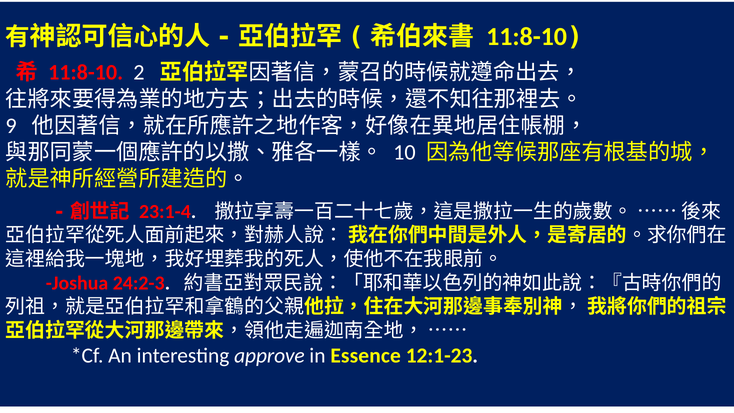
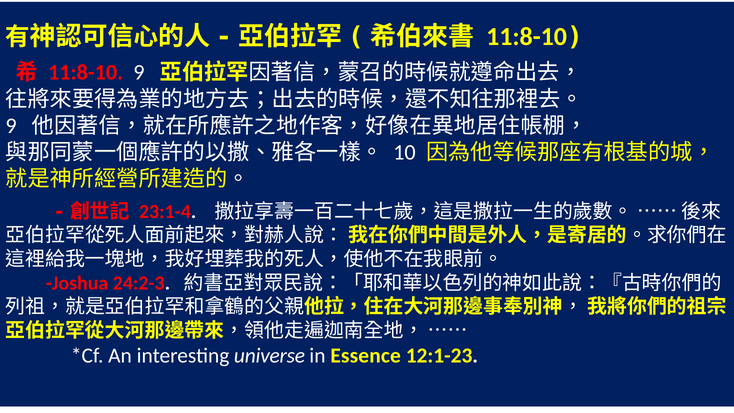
11:8-10 2: 2 -> 9 (139, 73)
approve: approve -> universe (269, 356)
